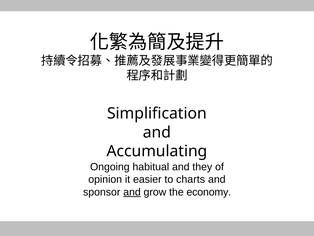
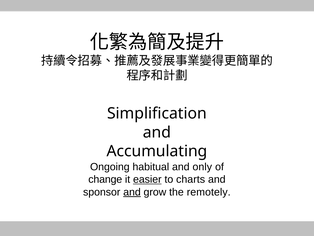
they: they -> only (202, 167)
opinion: opinion -> change (105, 179)
easier underline: none -> present (147, 179)
economy: economy -> remotely (209, 192)
